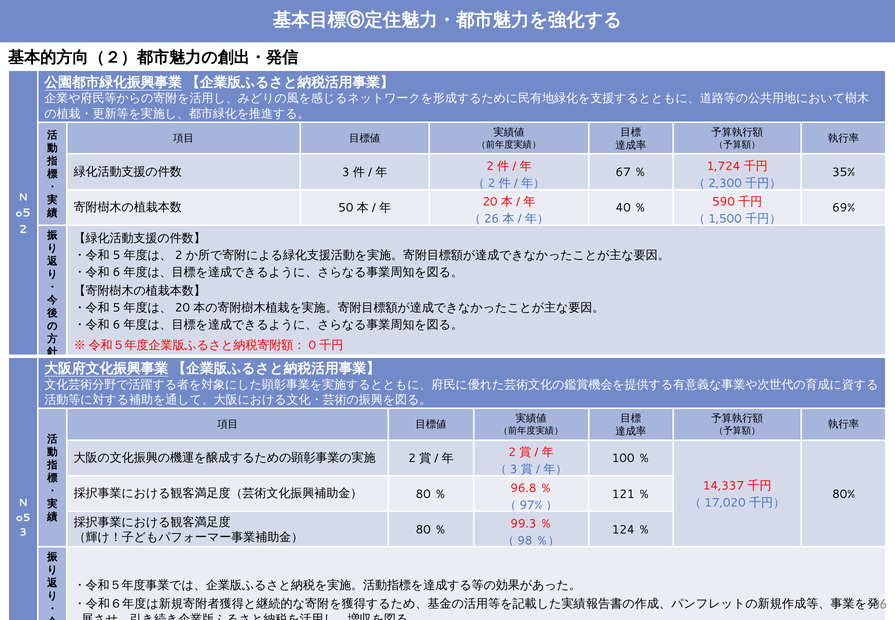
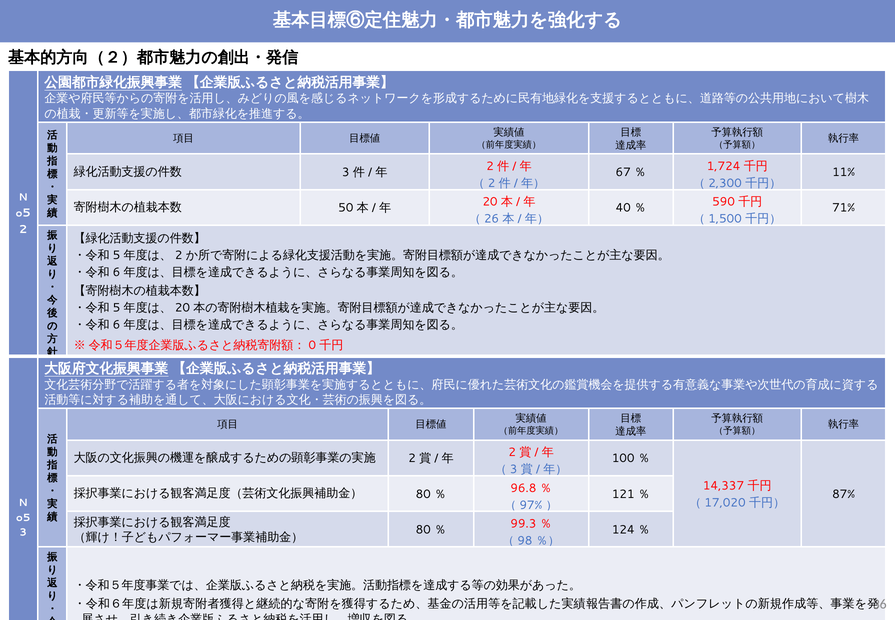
35%: 35% -> 11% (844, 172)
69%: 69% -> 71% (844, 208)
80%: 80% -> 87% (844, 494)
